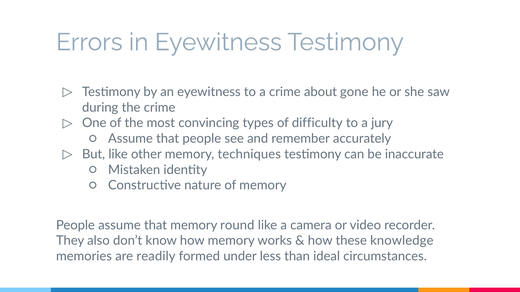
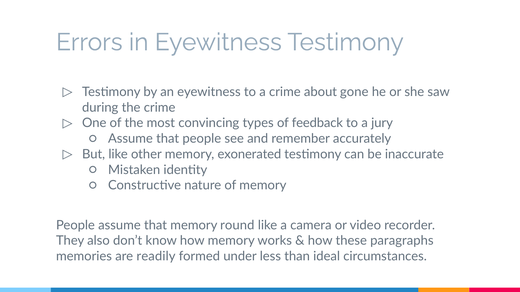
difficulty: difficulty -> feedback (317, 123)
techniques: techniques -> exonerated (249, 154)
knowledge: knowledge -> paragraphs (402, 241)
